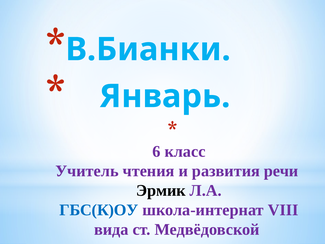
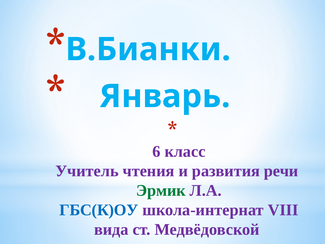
Эрмик colour: black -> green (161, 190)
